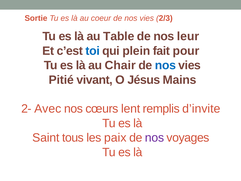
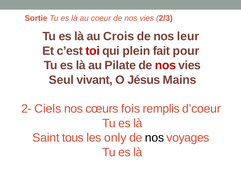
Table: Table -> Crois (119, 36)
toi colour: blue -> red (93, 51)
Chair: Chair -> Pilate (120, 65)
nos colour: blue -> red (165, 65)
Pitié: Pitié -> Seul (61, 80)
Avec: Avec -> Ciels (48, 109)
lent: lent -> fois (131, 109)
d’invite: d’invite -> d’coeur (201, 109)
paix: paix -> only (115, 138)
nos colour: purple -> black (155, 138)
